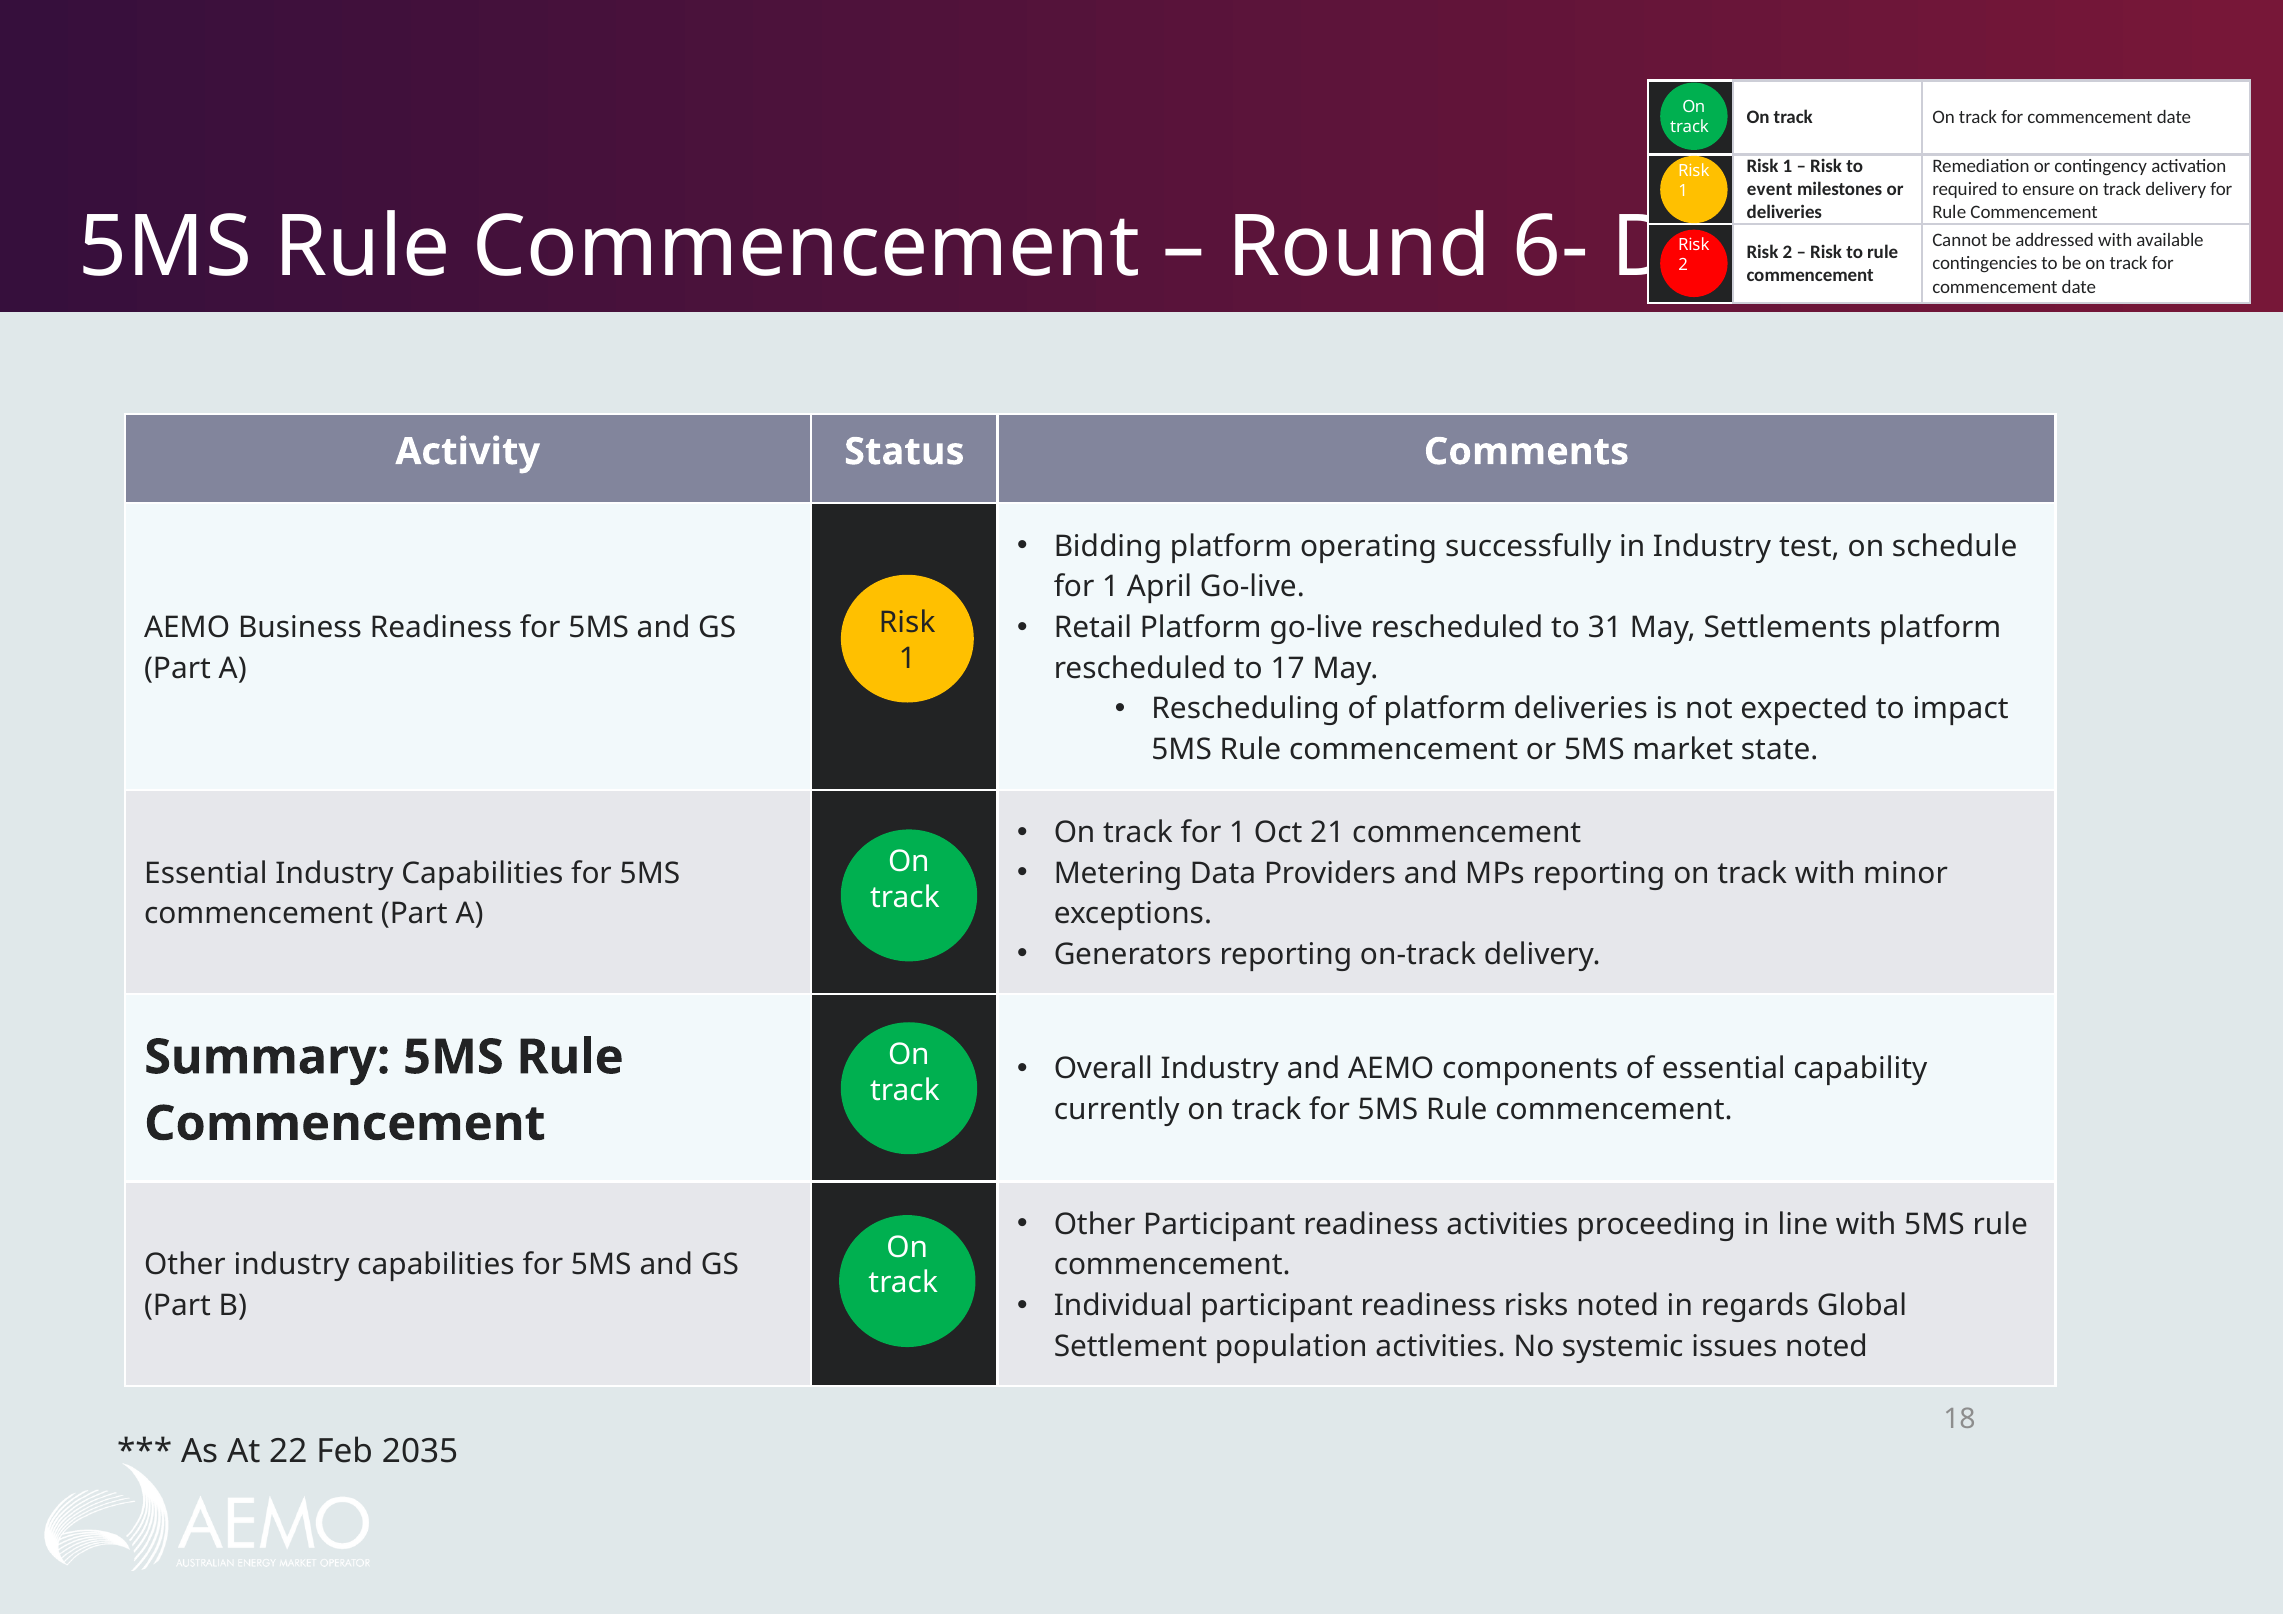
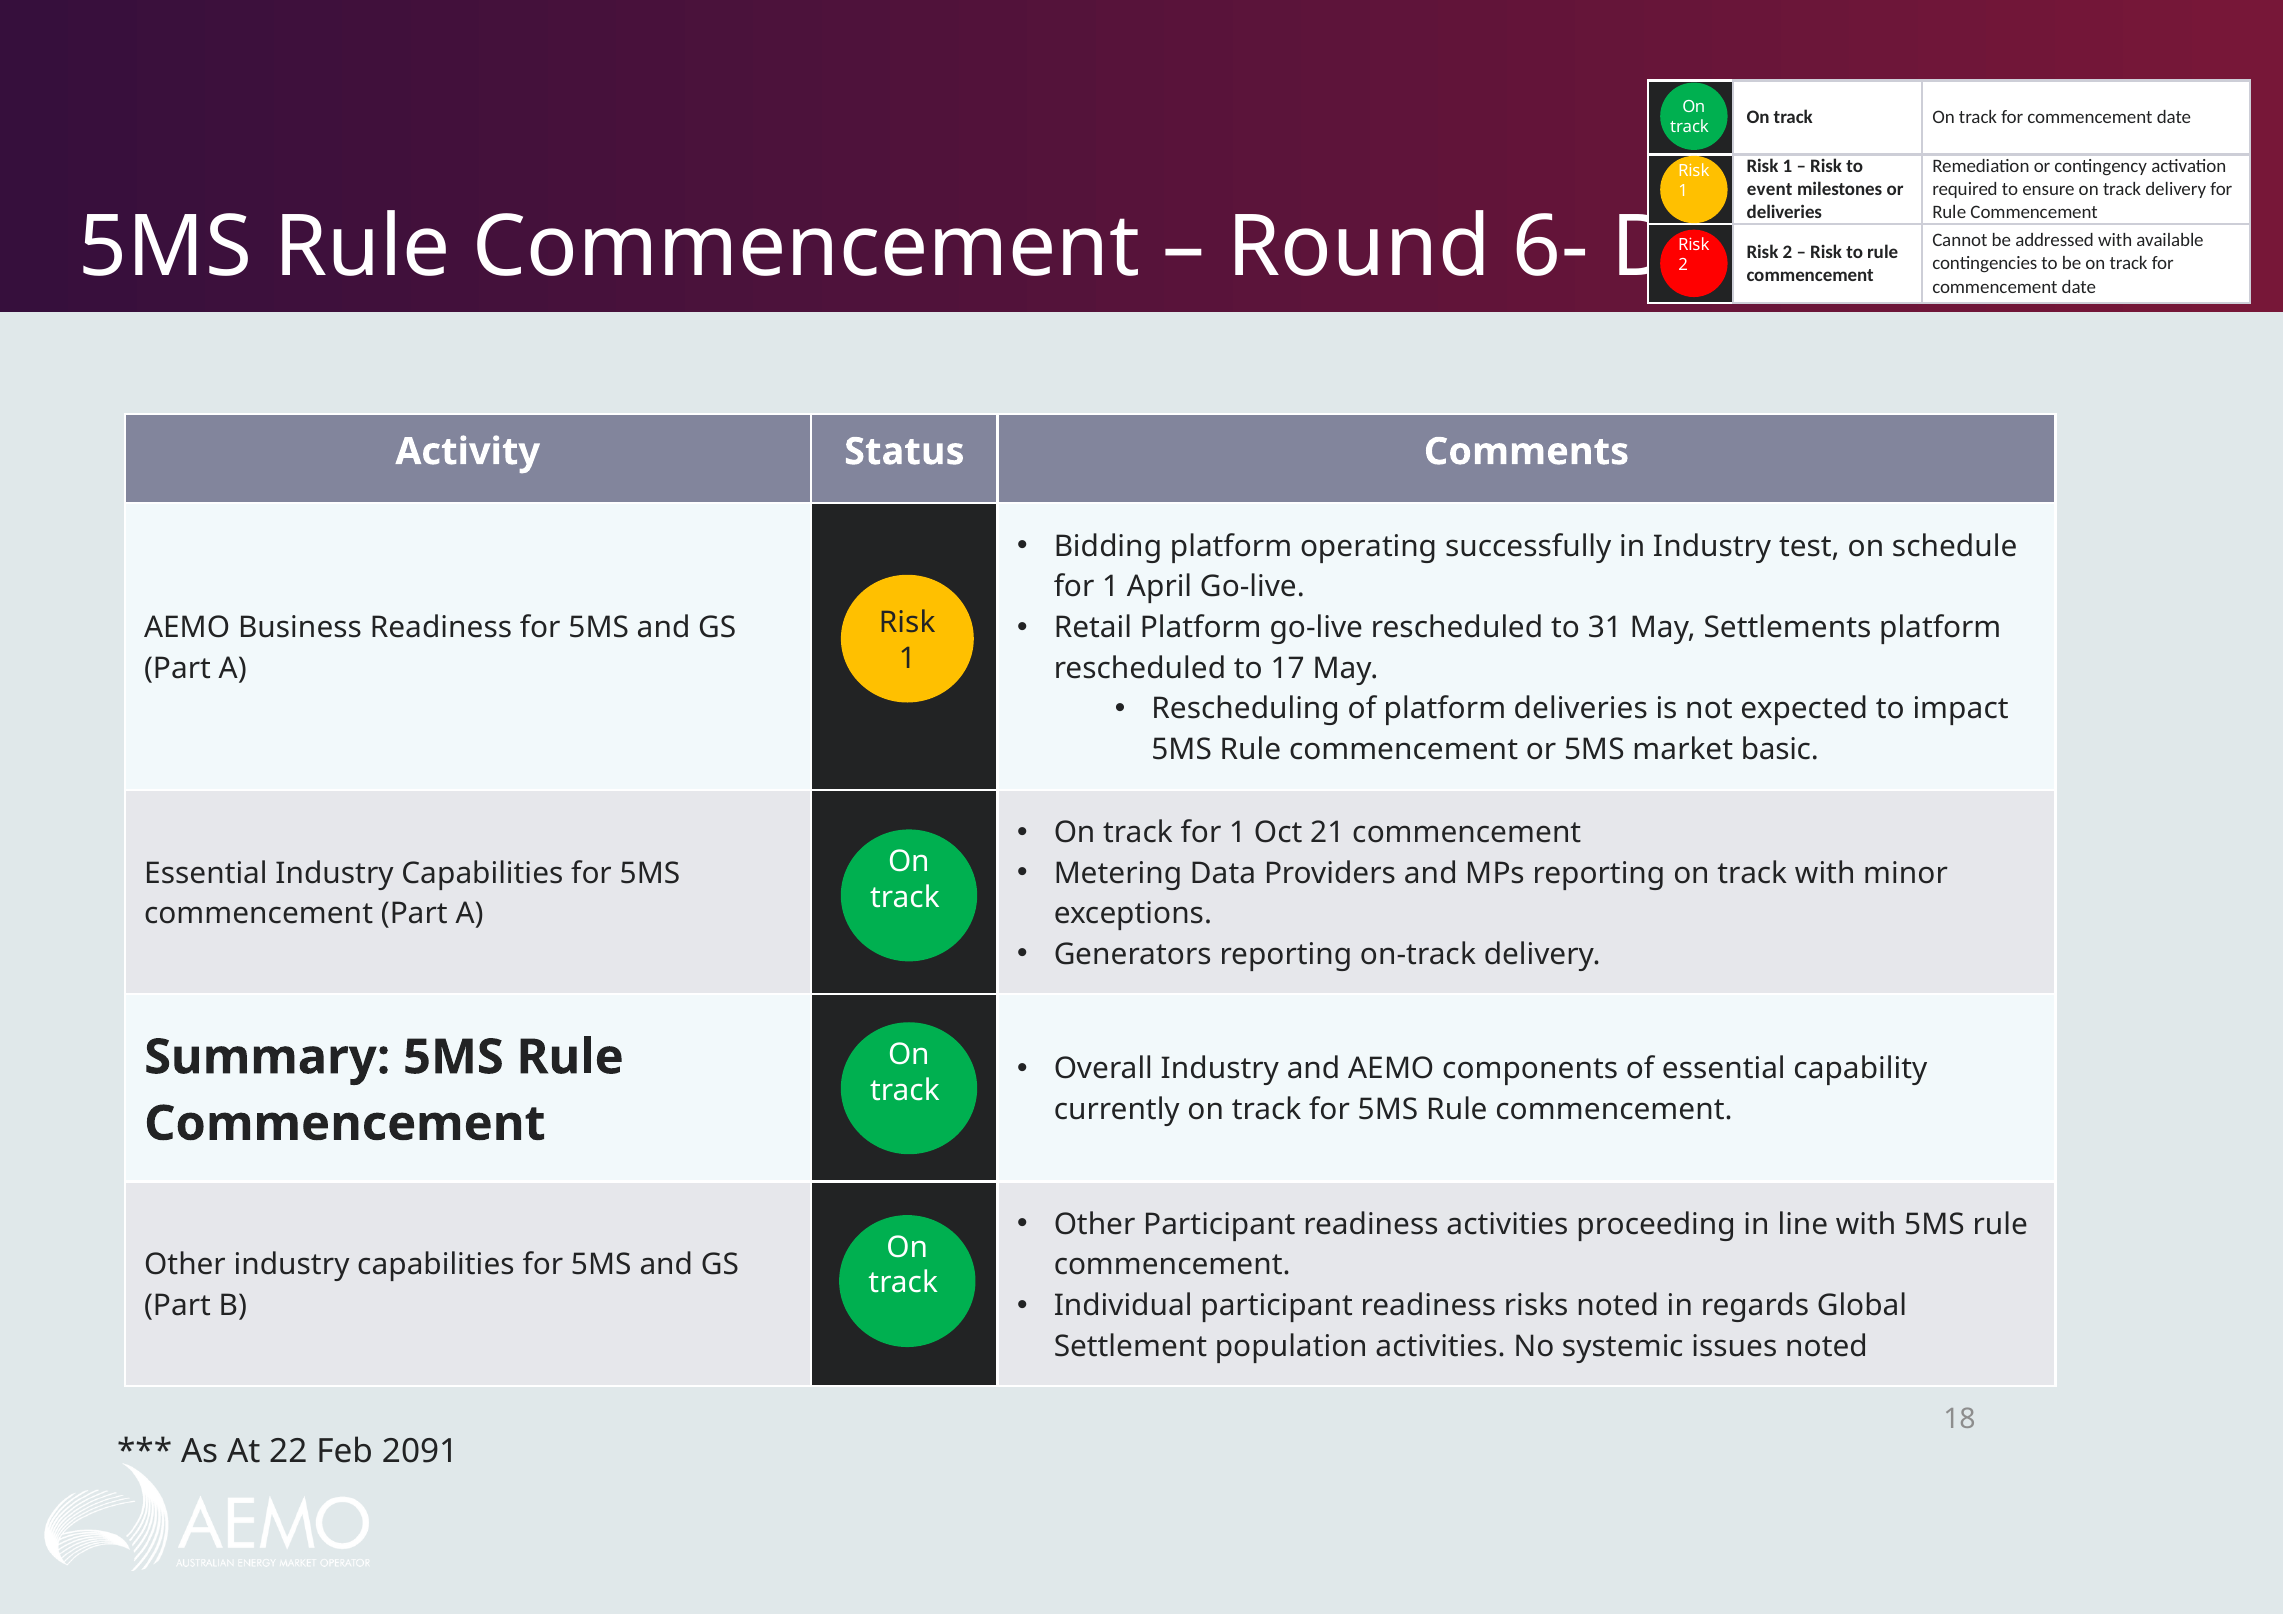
state: state -> basic (1780, 750)
2035: 2035 -> 2091 (420, 1451)
